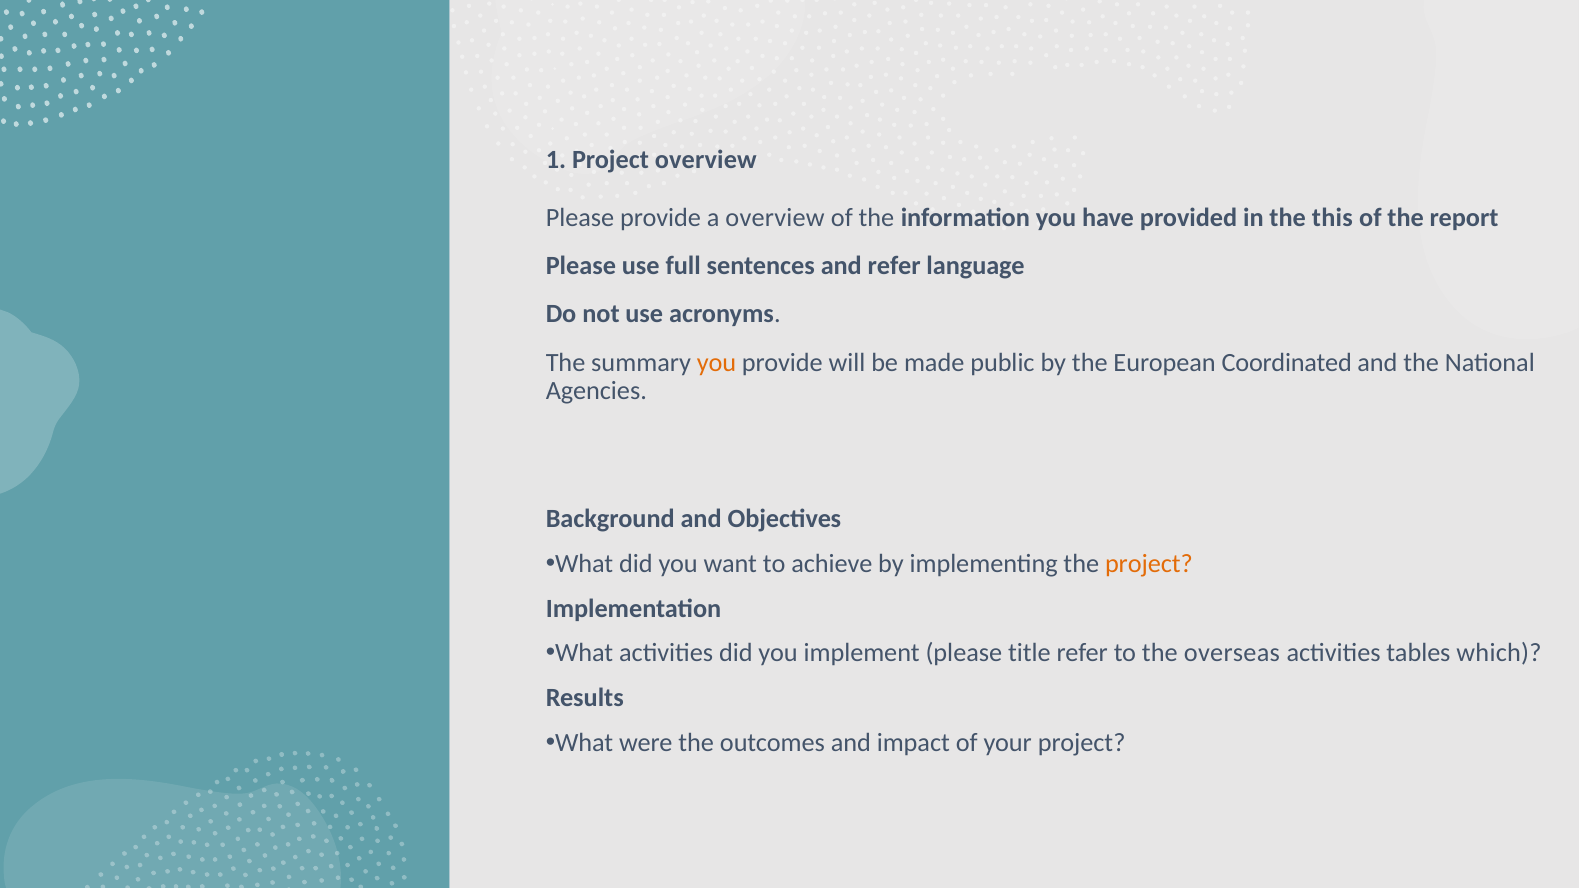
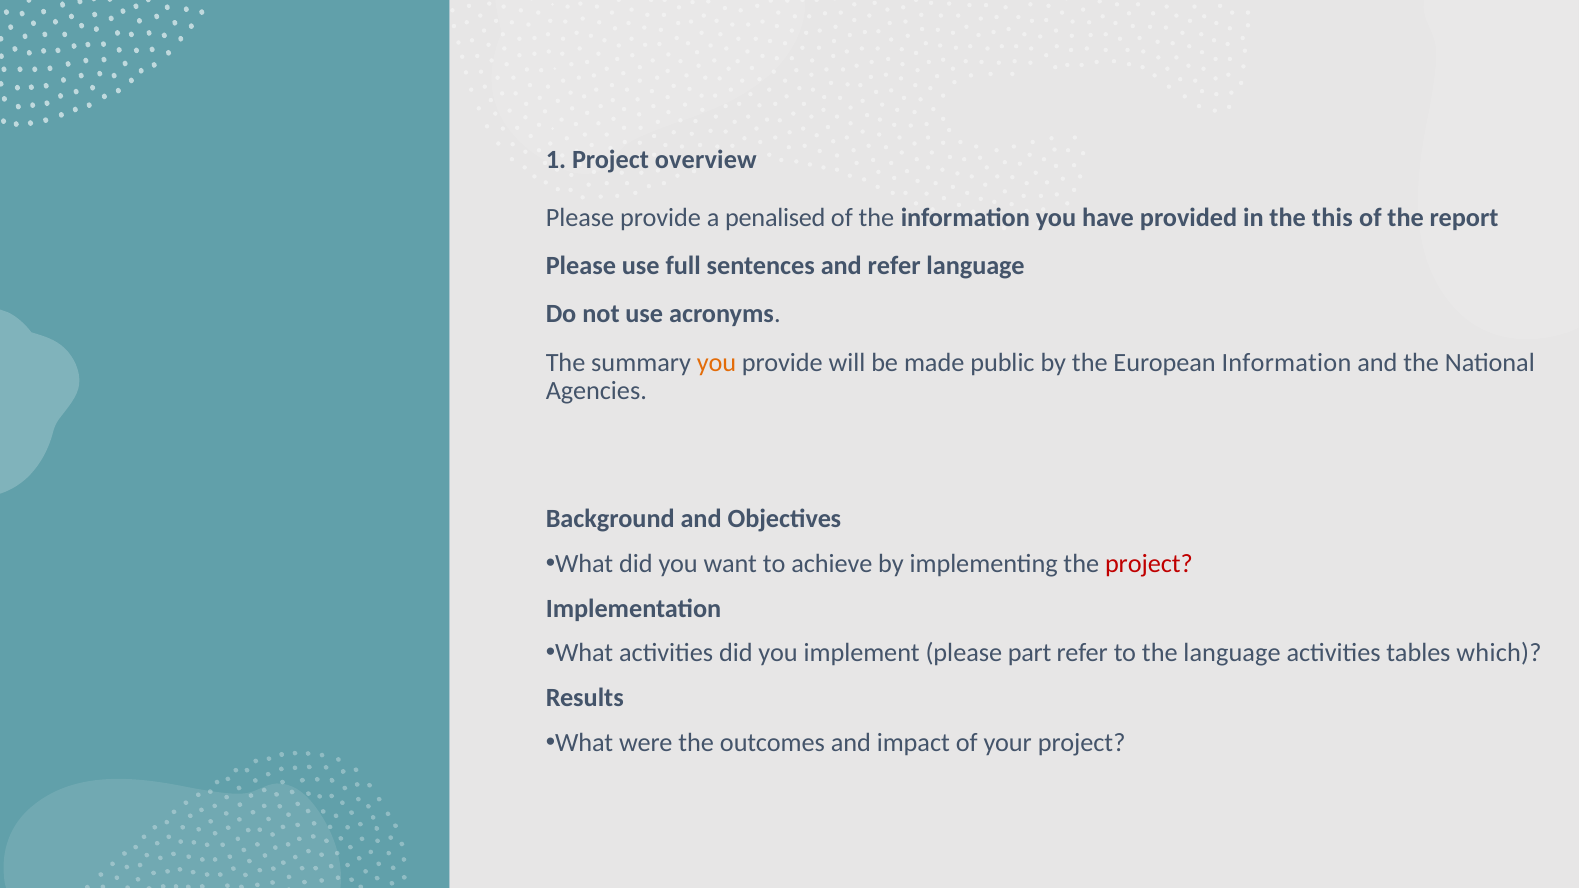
a overview: overview -> penalised (775, 218)
European Coordinated: Coordinated -> Information (1286, 362)
project colour: orange -> red (1149, 564)
title: title -> part (1030, 653)
the overseas: overseas -> language (1232, 653)
